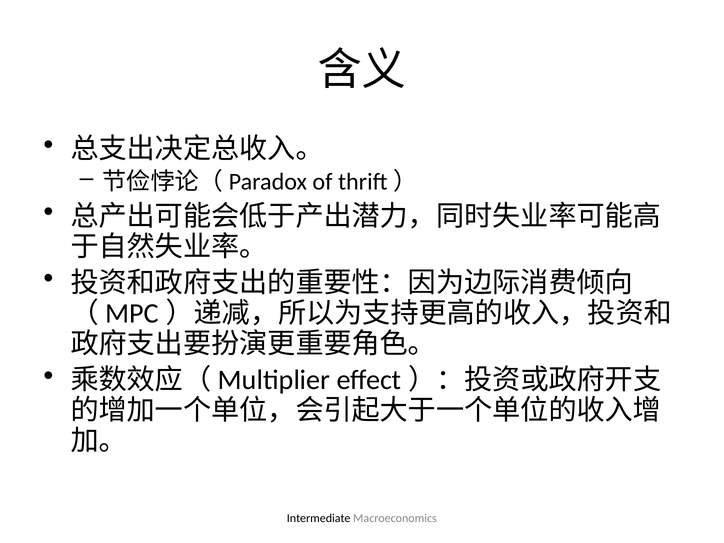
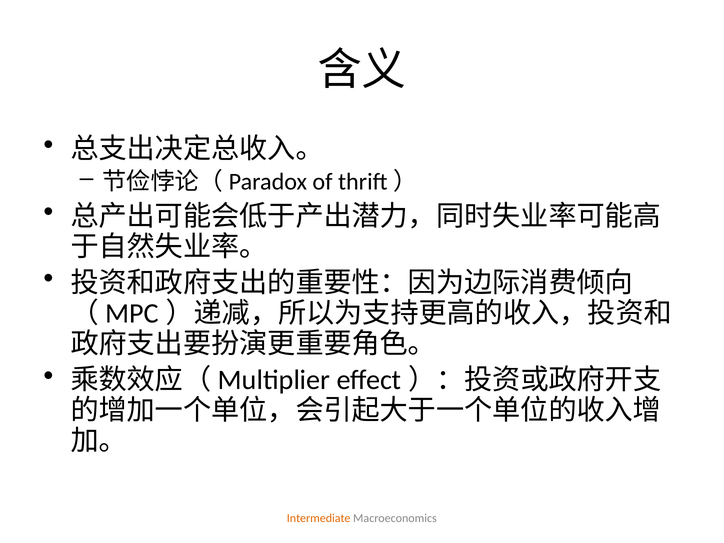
Intermediate colour: black -> orange (319, 518)
